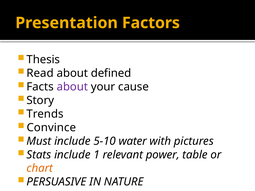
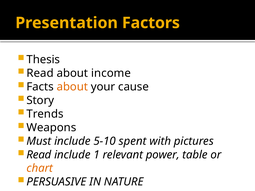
defined: defined -> income (111, 73)
about colour: purple -> orange (72, 87)
Convince: Convince -> Weapons (51, 128)
water: water -> spent (133, 141)
Stats: Stats -> Read (39, 155)
